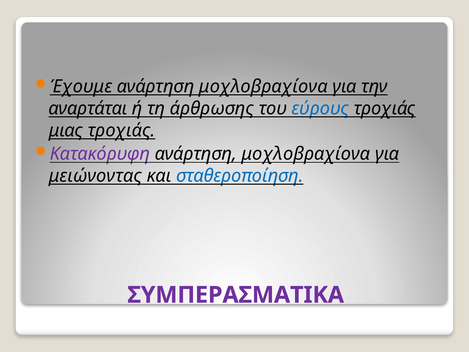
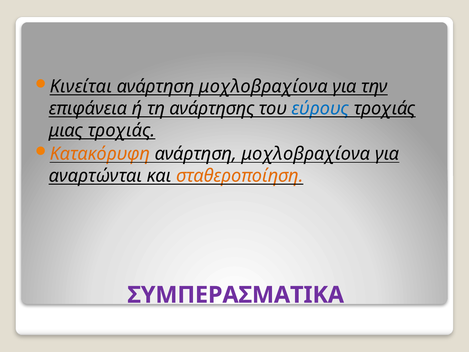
Έχουμε: Έχουμε -> Κινείται (81, 87)
αναρτάται: αναρτάται -> επιφάνεια (88, 108)
άρθρωσης: άρθρωσης -> ανάρτησης (212, 108)
Κατακόρυφη colour: purple -> orange (100, 154)
μειώνοντας: μειώνοντας -> αναρτώνται (95, 176)
σταθεροποίηση colour: blue -> orange (240, 176)
